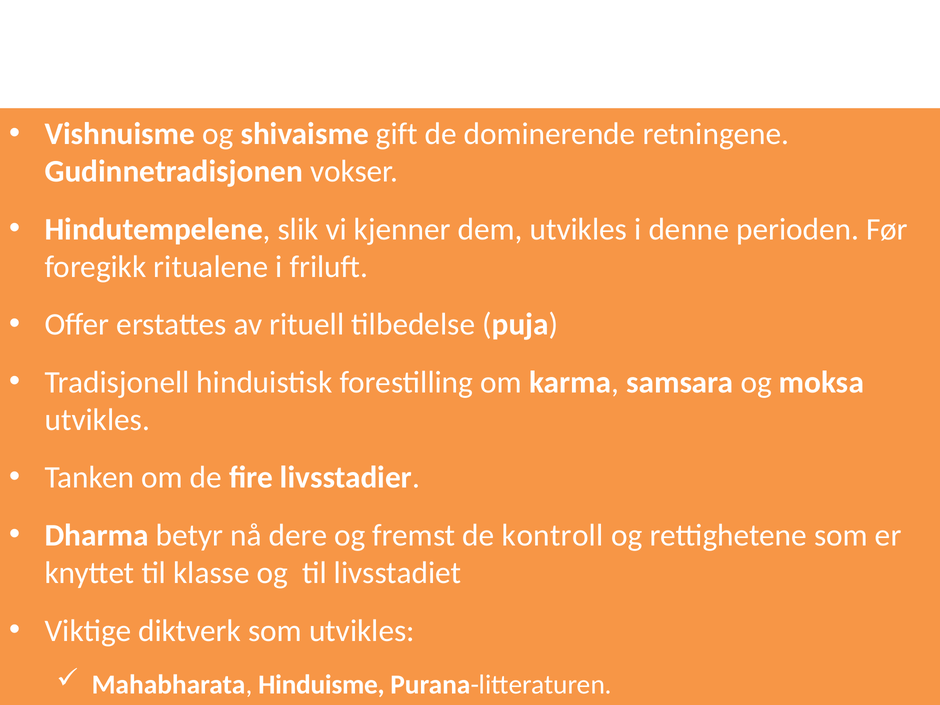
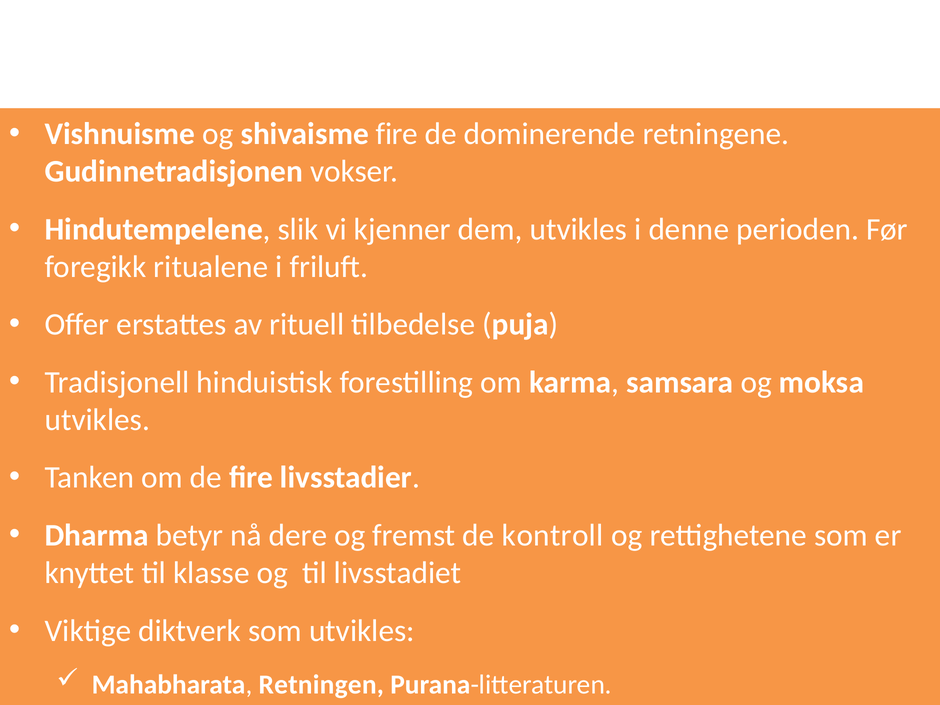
shivaisme gift: gift -> fire (397, 134)
Hinduisme: Hinduisme -> Retningen (321, 685)
